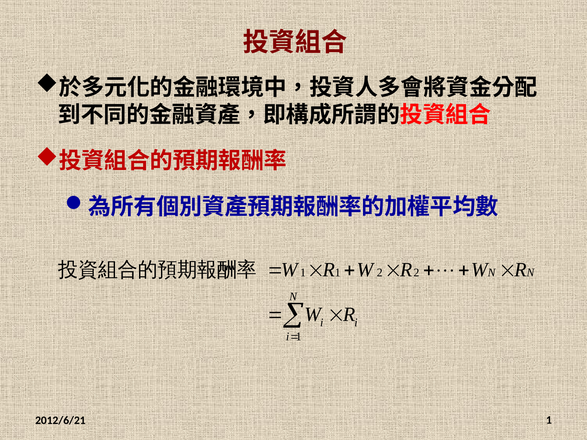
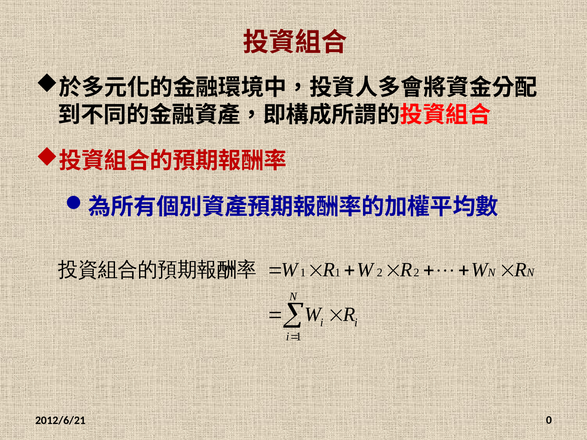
2012/6/21 1: 1 -> 0 (549, 420)
